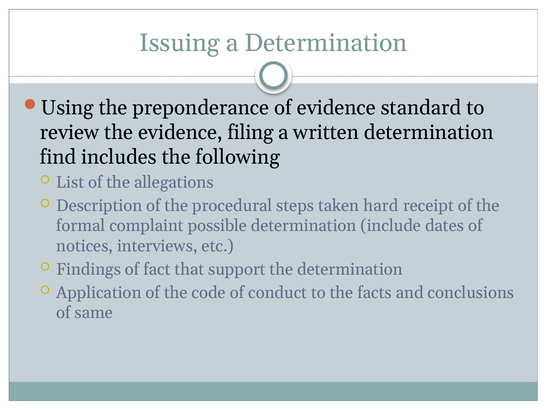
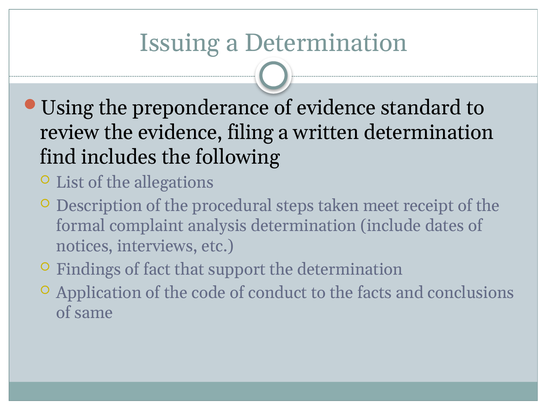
hard: hard -> meet (381, 206)
possible: possible -> analysis (217, 226)
